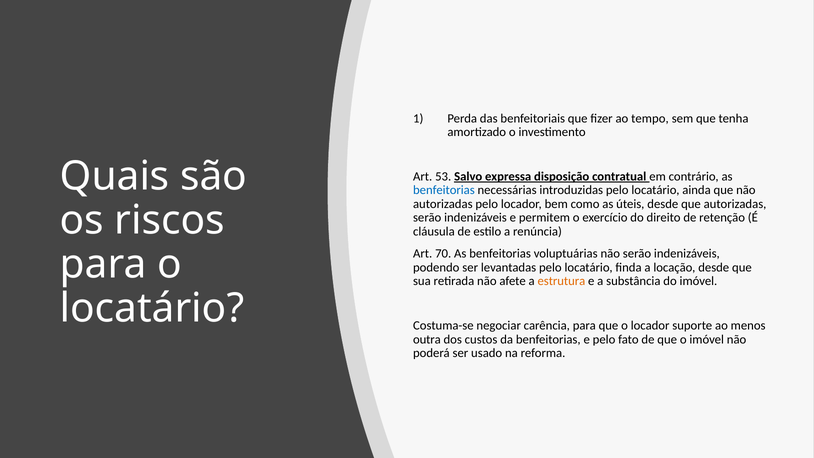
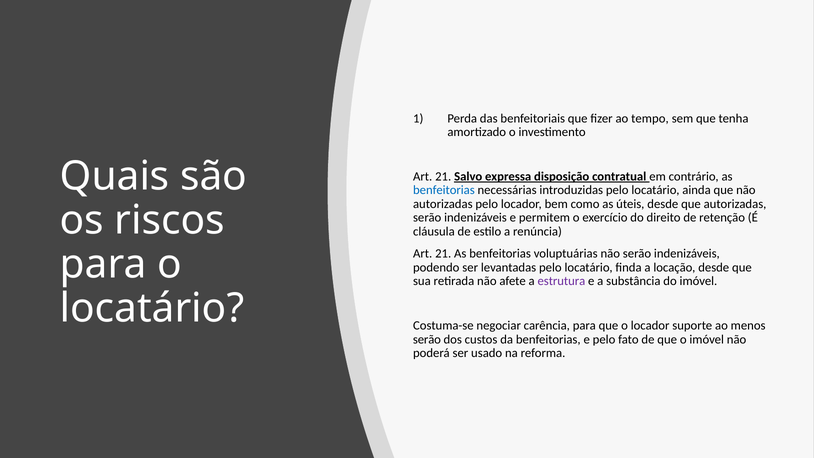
53: 53 -> 21 (443, 176)
70: 70 -> 21 (443, 254)
estrutura colour: orange -> purple (561, 281)
outra: outra -> serão (427, 339)
